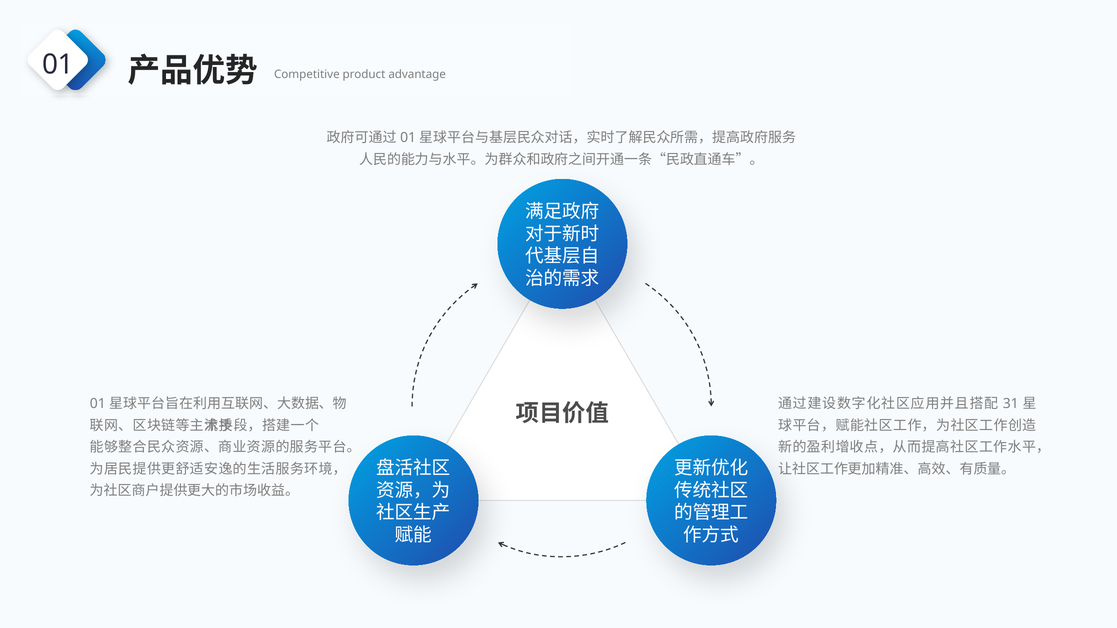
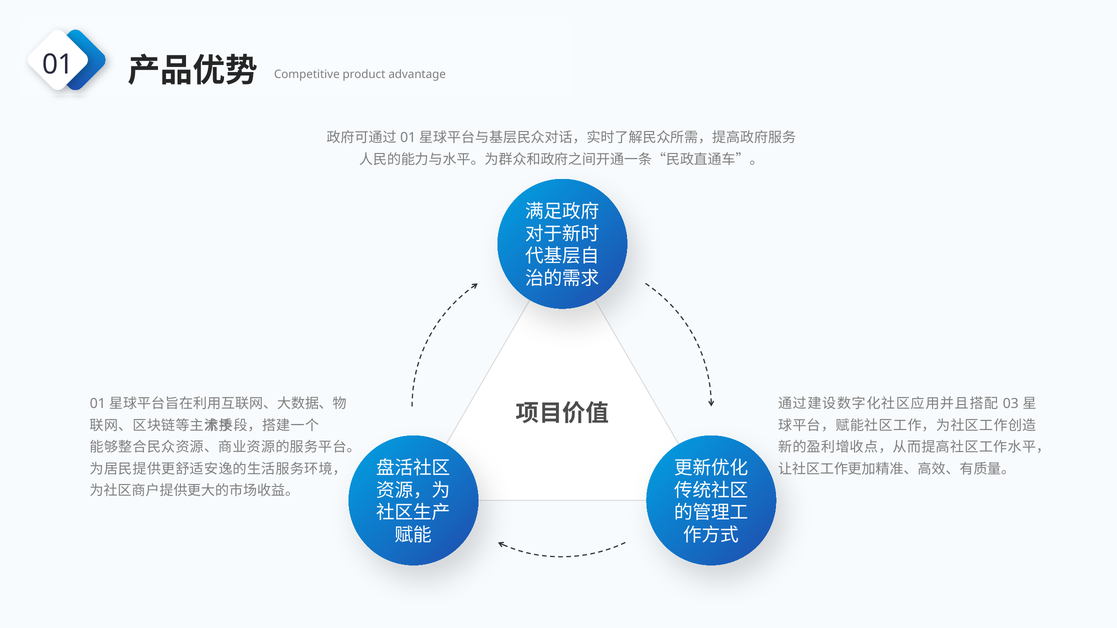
31: 31 -> 03 (1011, 404)
